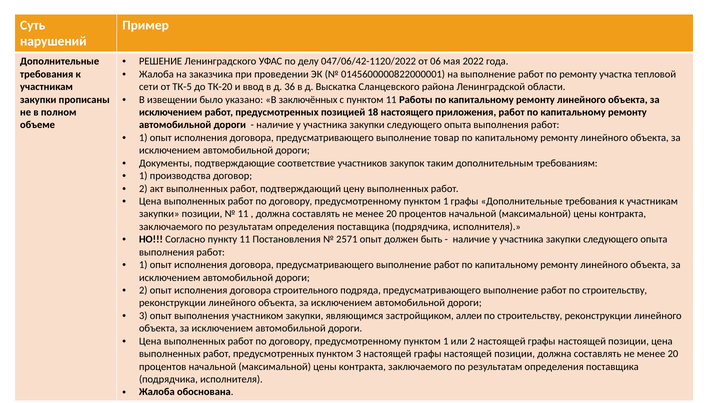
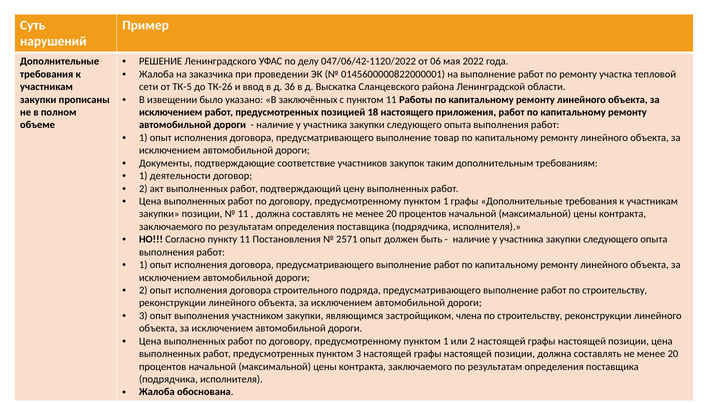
ТК-20: ТК-20 -> ТК-26 (220, 87)
производства: производства -> деятельности (180, 176)
аллеи: аллеи -> члена (469, 316)
